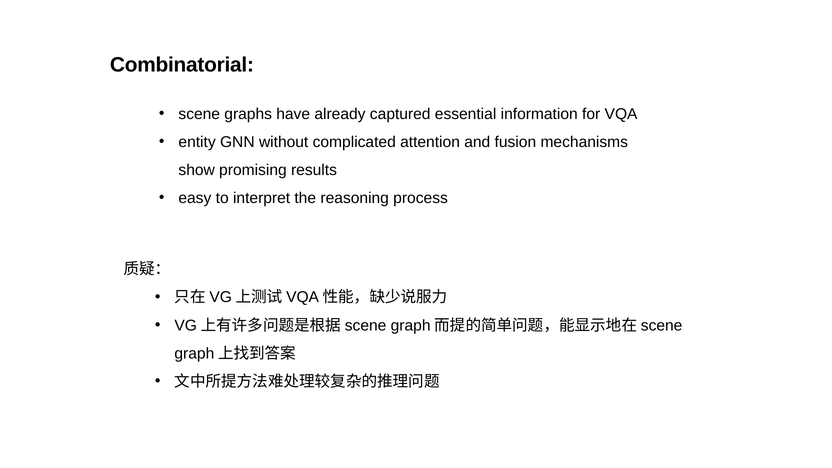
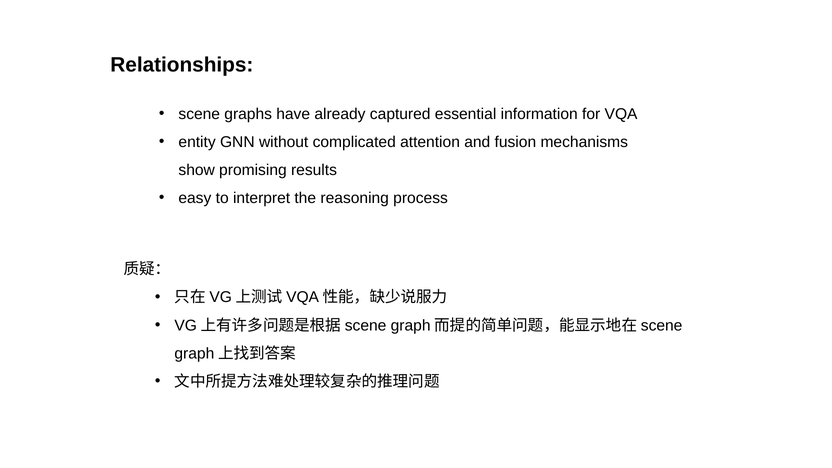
Combinatorial: Combinatorial -> Relationships (182, 65)
